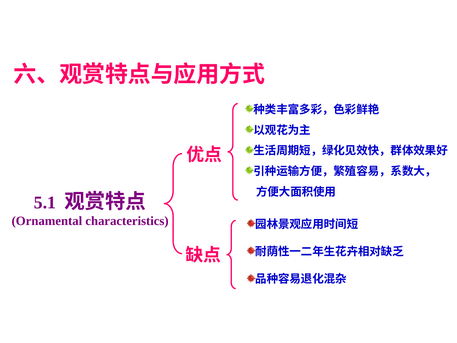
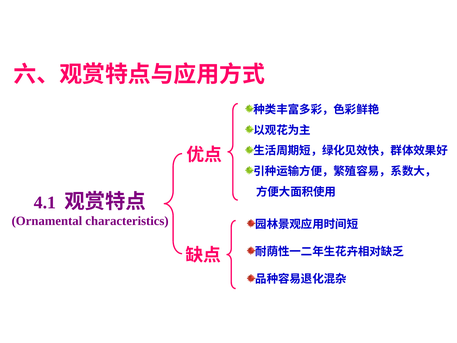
5.1: 5.1 -> 4.1 (45, 202)
